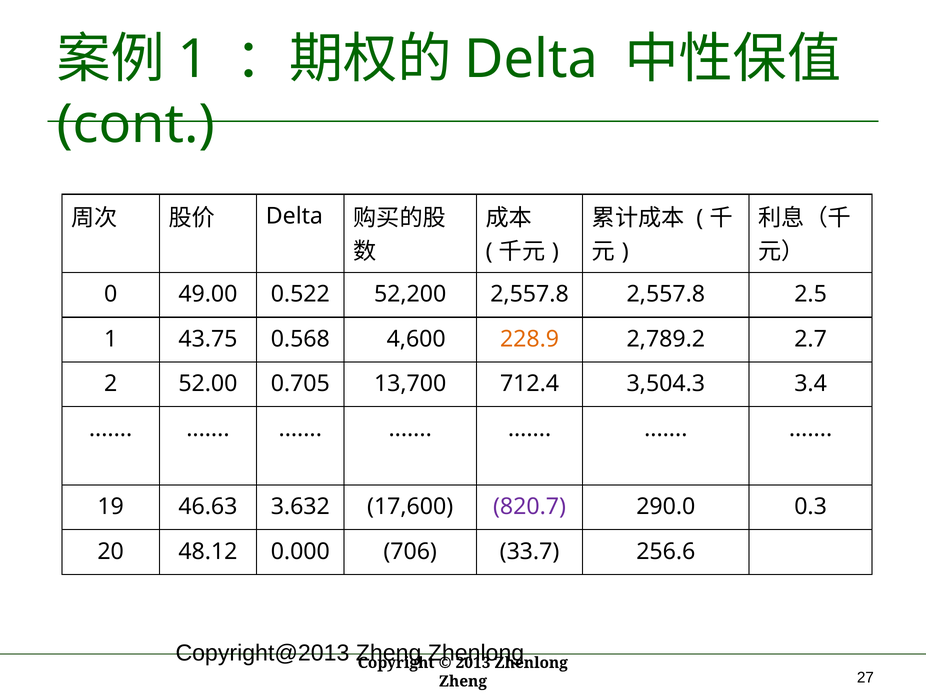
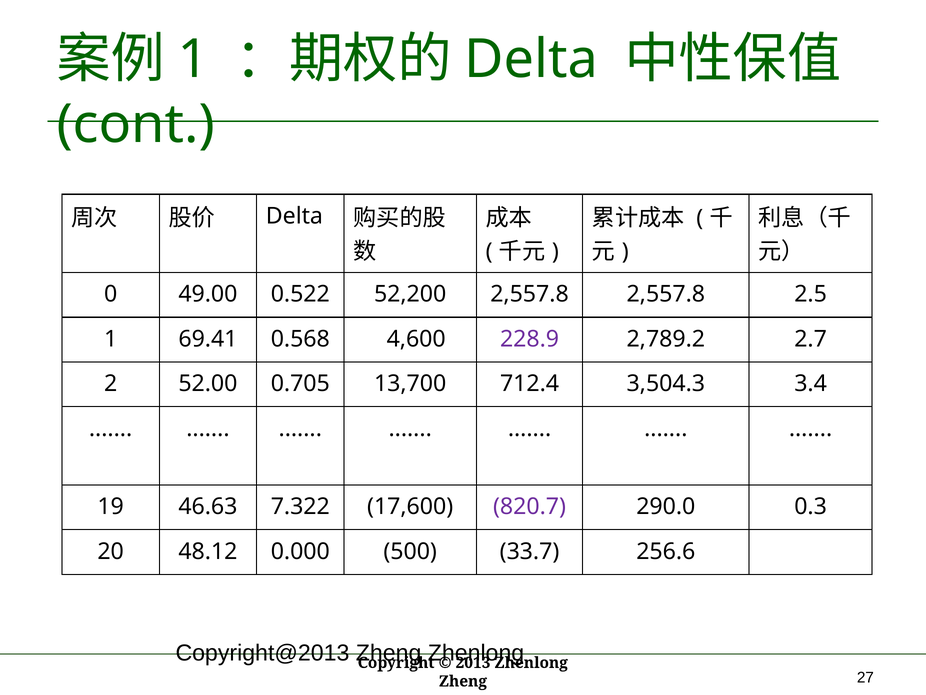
43.75: 43.75 -> 69.41 (208, 339)
228.9 colour: orange -> purple (530, 339)
3.632: 3.632 -> 7.322 (300, 506)
706: 706 -> 500 (410, 551)
